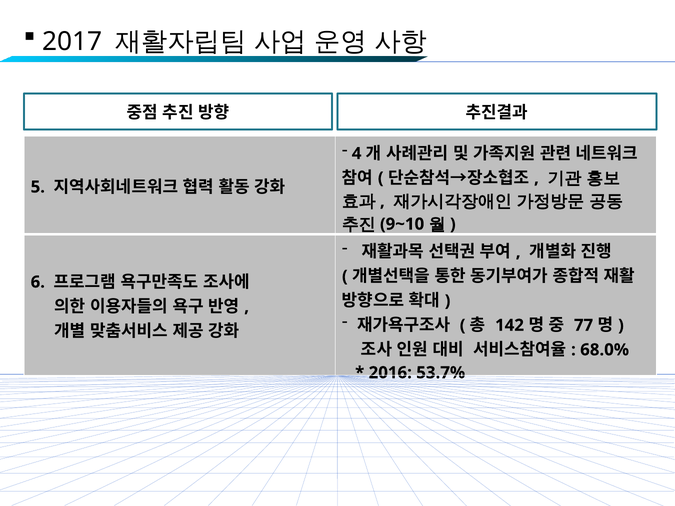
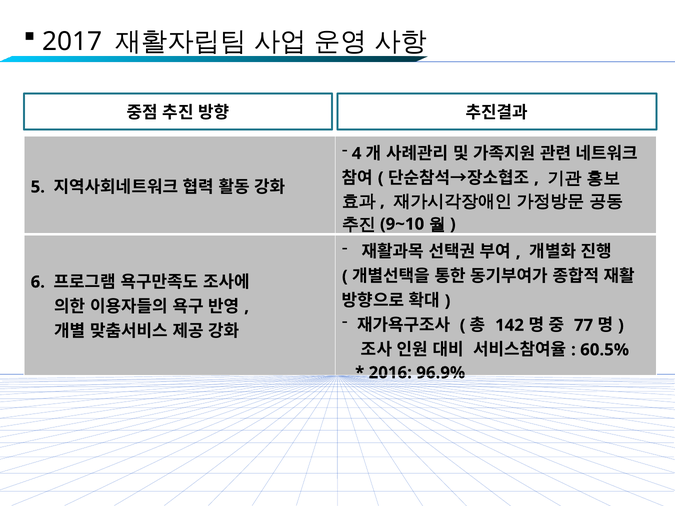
68.0%: 68.0% -> 60.5% (605, 350)
53.7%: 53.7% -> 96.9% (441, 373)
